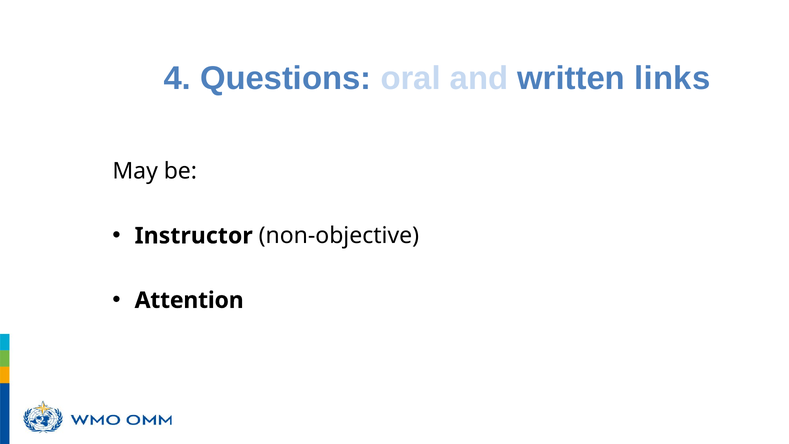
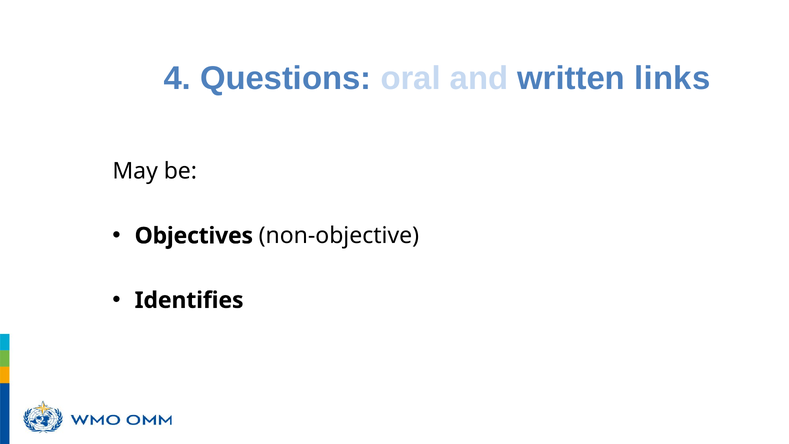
Instructor: Instructor -> Objectives (194, 236)
Attention: Attention -> Identifies (189, 300)
